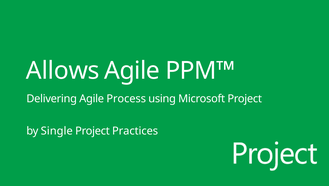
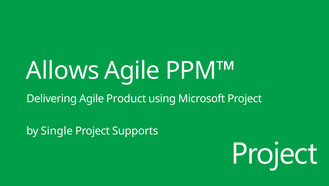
Process: Process -> Product (126, 99)
Practices: Practices -> Supports (135, 131)
